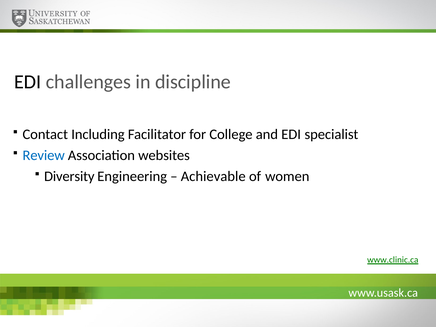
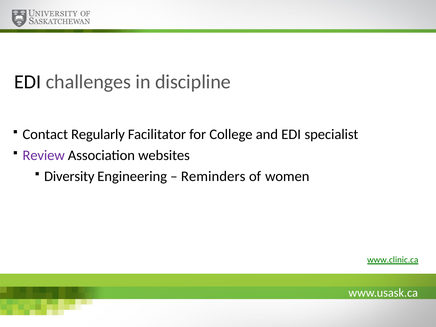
Including: Including -> Regularly (98, 134)
Review colour: blue -> purple (44, 155)
Achievable: Achievable -> Reminders (213, 176)
